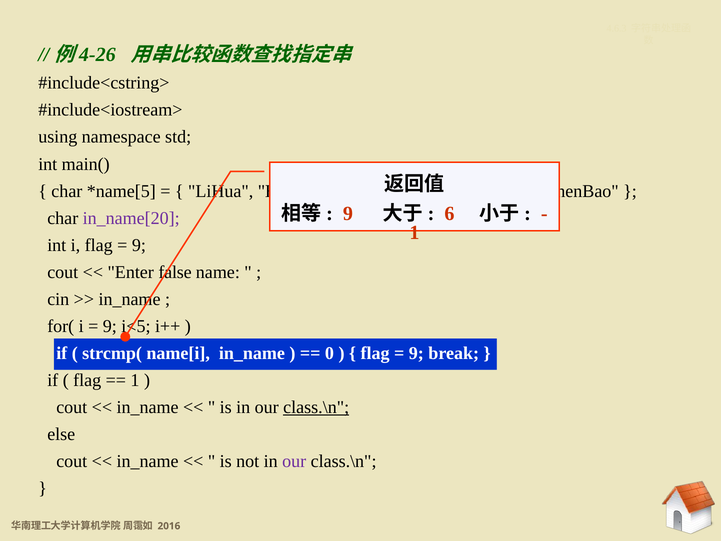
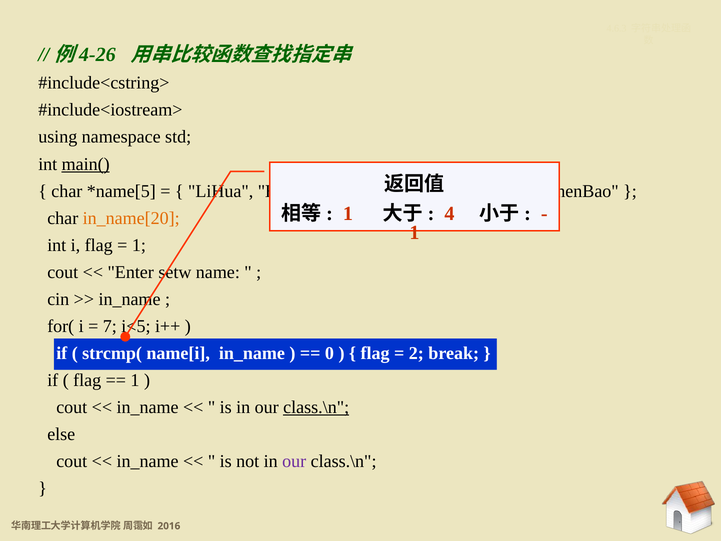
main( underline: none -> present (86, 164)
9: 9 -> 1 (348, 214)
6: 6 -> 4 (449, 214)
in_name[20 colour: purple -> orange (131, 218)
9: 9 -> 1 (139, 245)
false: false -> setw (175, 272)
9: 9 -> 7 (110, 326)
9: 9 -> 2 (416, 353)
